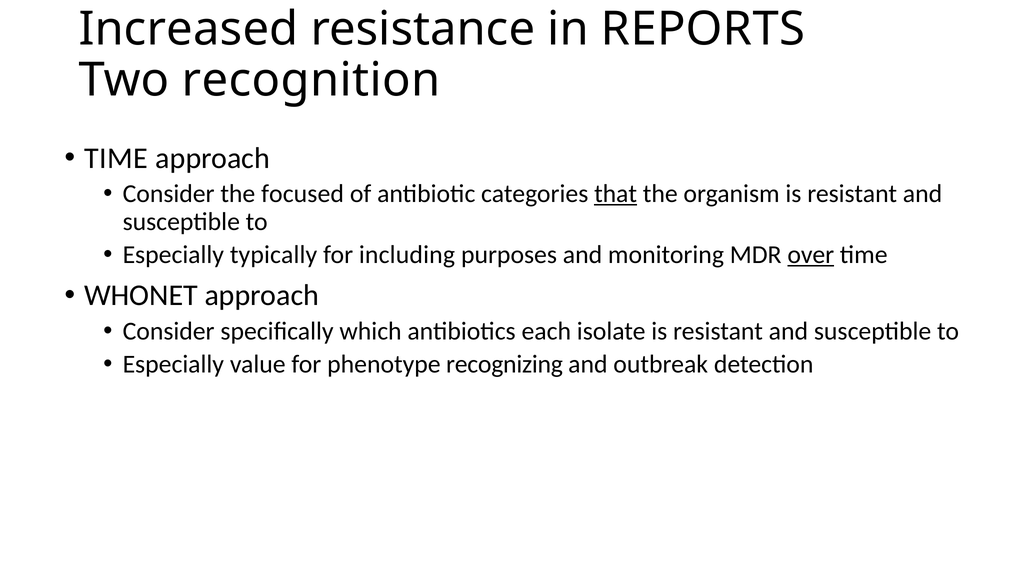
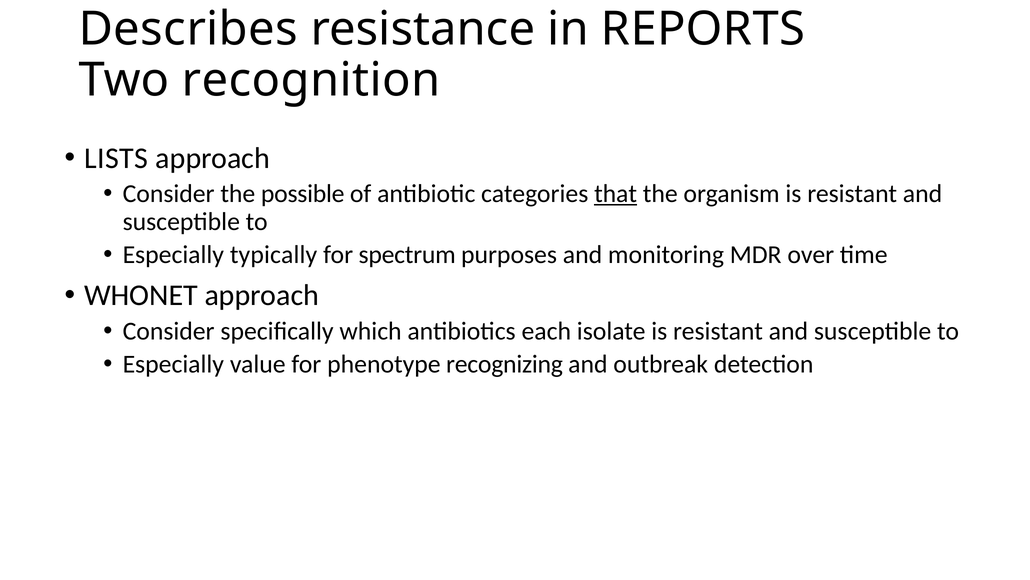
Increased: Increased -> Describes (188, 29)
TIME: TIME -> LISTS (116, 158)
focused: focused -> possible (303, 194)
including: including -> spectrum (407, 254)
over underline: present -> none (811, 254)
